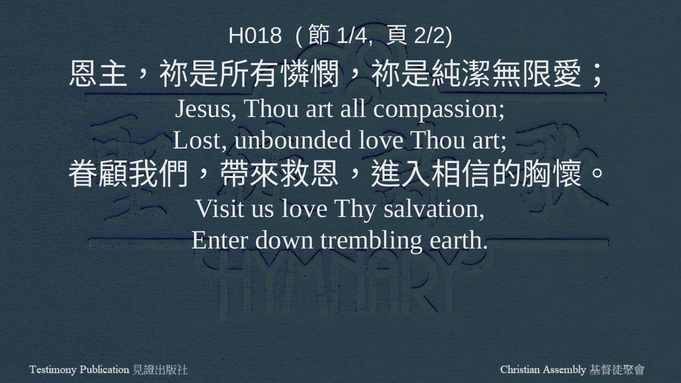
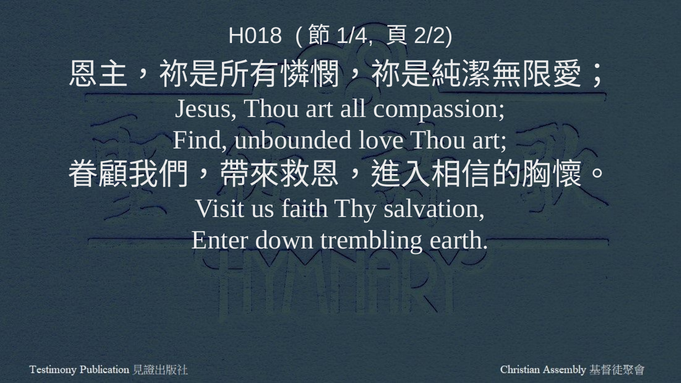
Lost: Lost -> Find (200, 140)
us love: love -> faith (305, 208)
